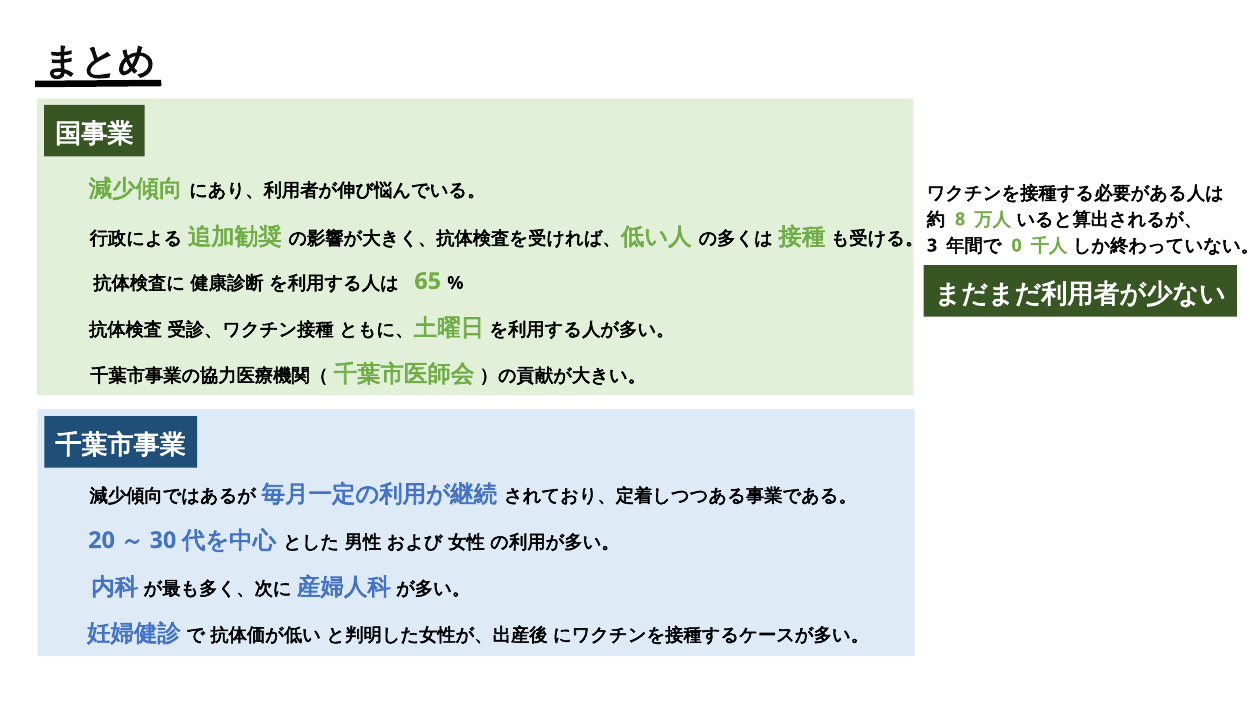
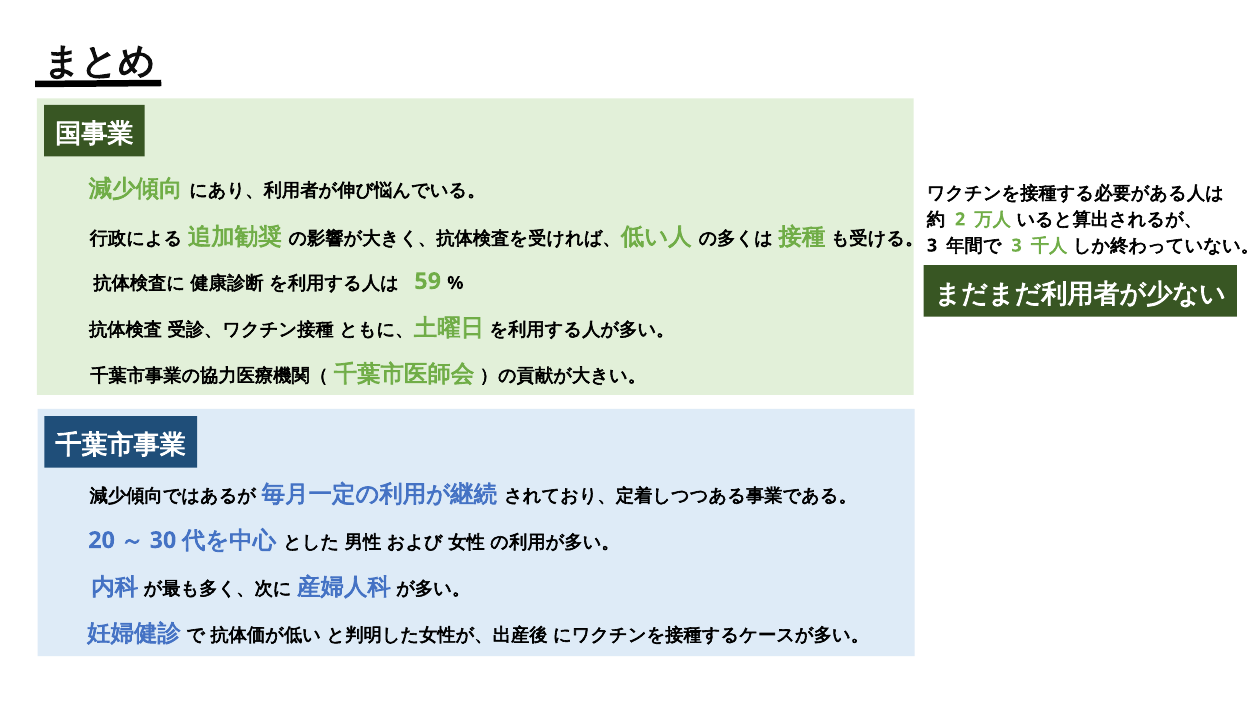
8: 8 -> 2 (960, 219)
0: 0 -> 3 (1017, 246)
65: 65 -> 59 (428, 281)
